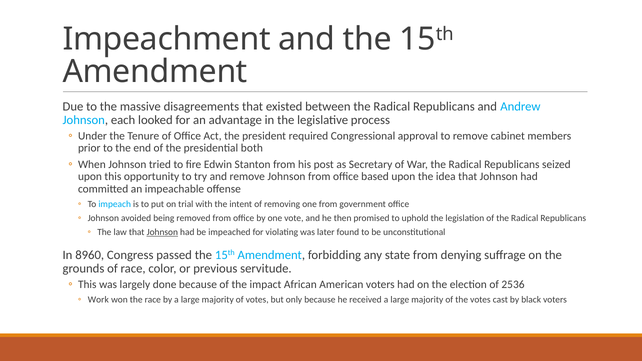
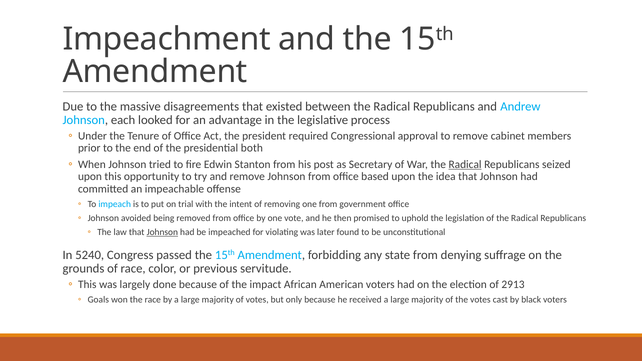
Radical underline: none -> present (465, 164)
8960: 8960 -> 5240 (90, 255)
2536: 2536 -> 2913 (513, 284)
Work: Work -> Goals (98, 300)
